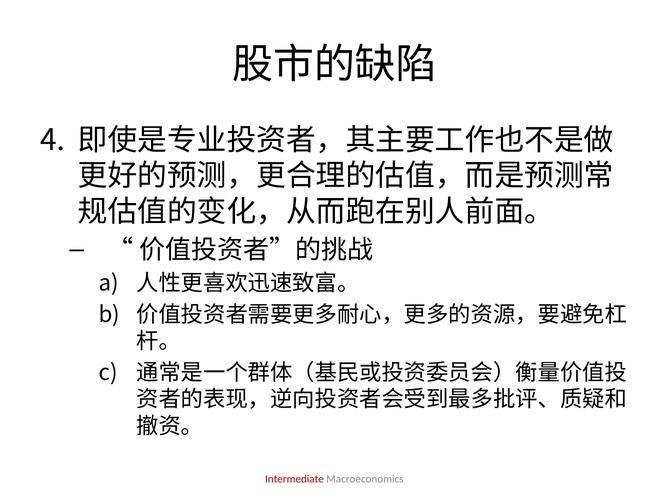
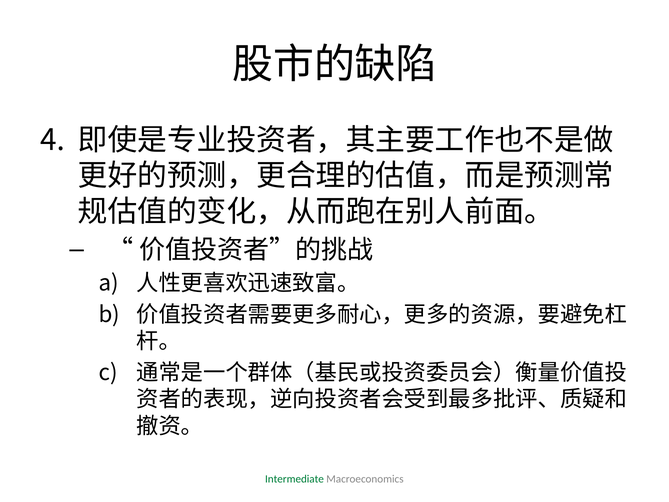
Intermediate colour: red -> green (294, 479)
